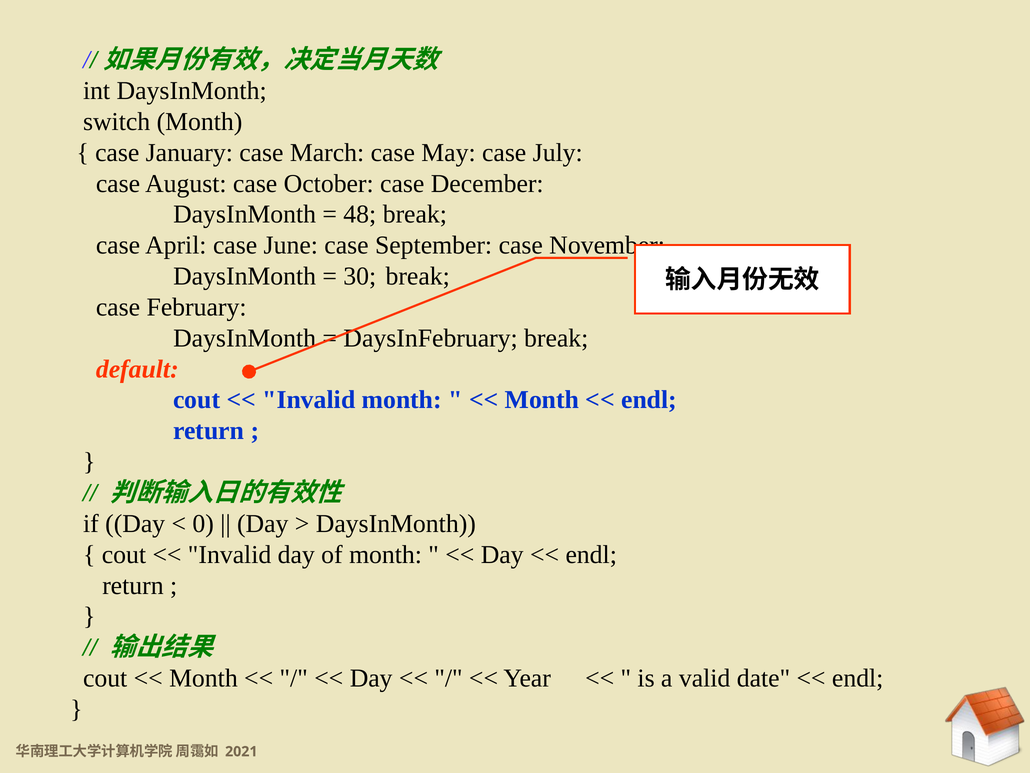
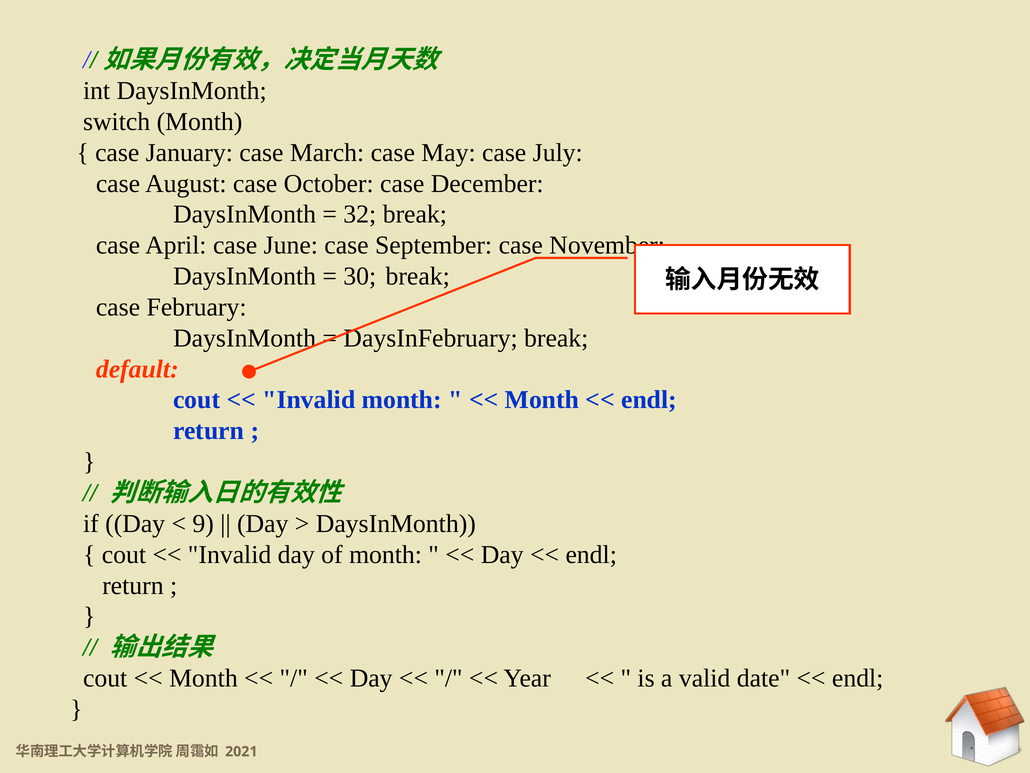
48: 48 -> 32 (360, 214)
0: 0 -> 9 (203, 523)
